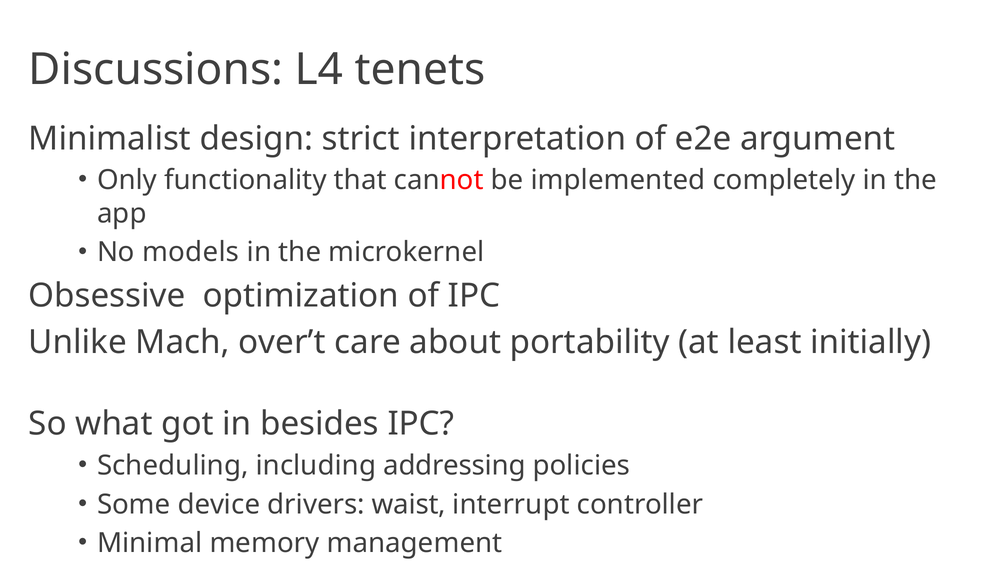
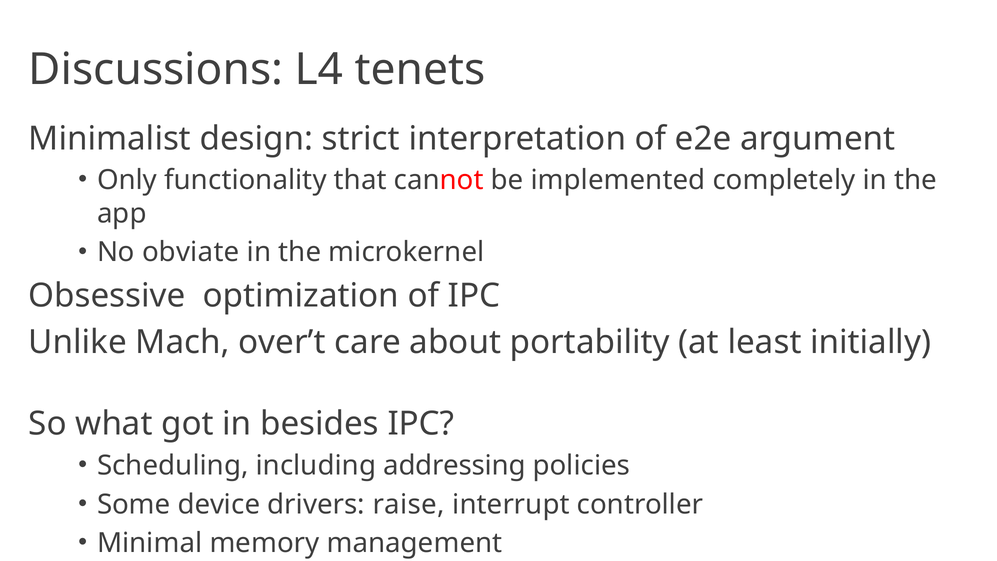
models: models -> obviate (191, 252)
waist: waist -> raise (409, 504)
